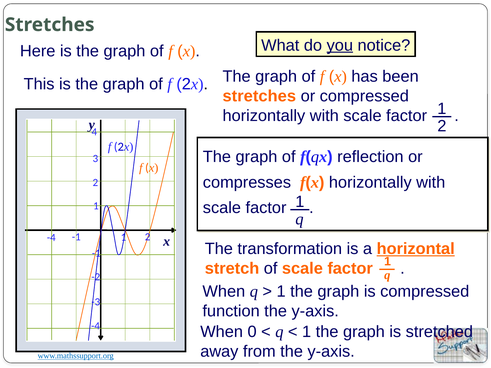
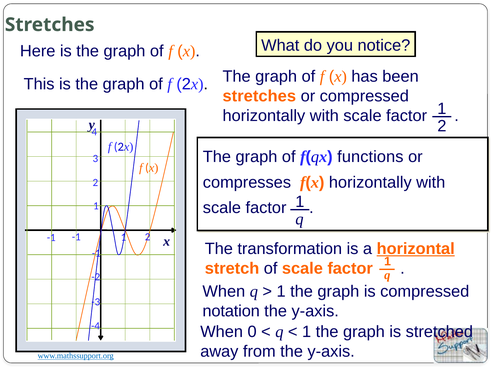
you underline: present -> none (340, 45)
reflection: reflection -> functions (370, 157)
-4: -4 -> -1 (51, 238)
function: function -> notation (231, 311)
